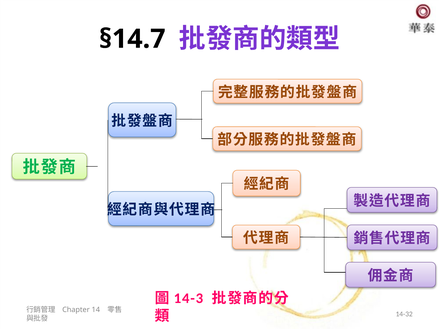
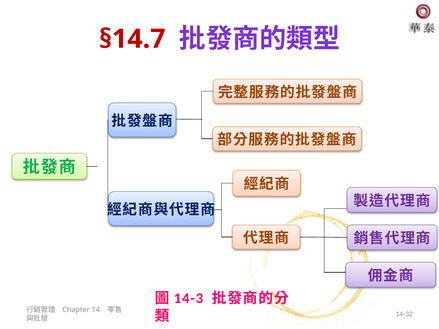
§14.7 colour: black -> red (132, 39)
